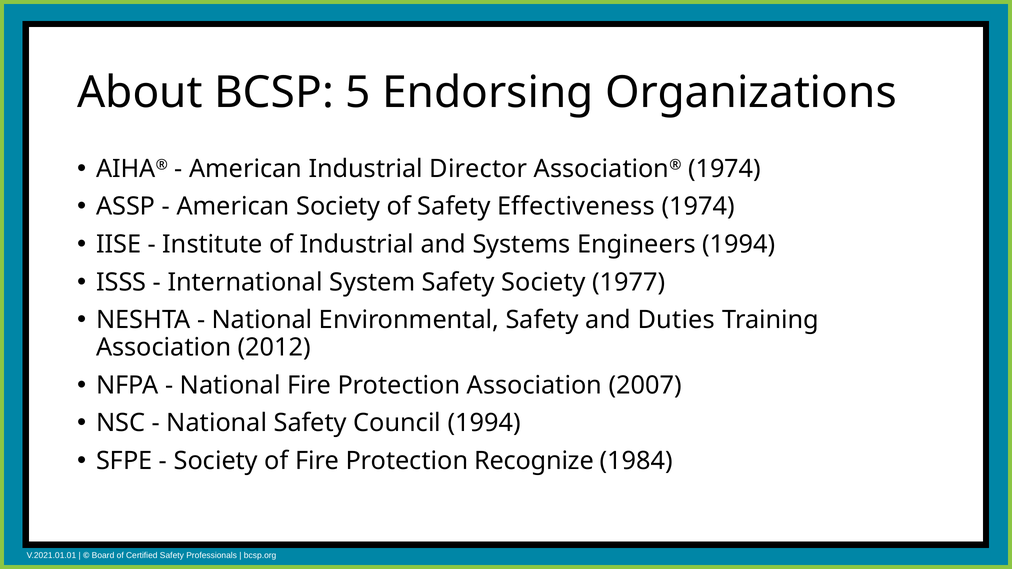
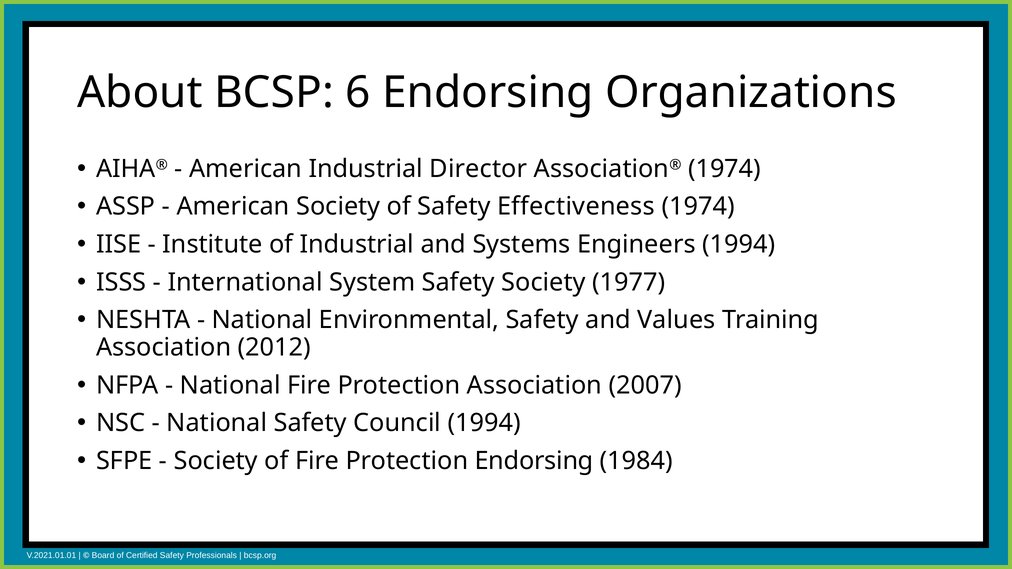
5: 5 -> 6 (358, 93)
Duties: Duties -> Values (676, 320)
Protection Recognize: Recognize -> Endorsing (534, 461)
